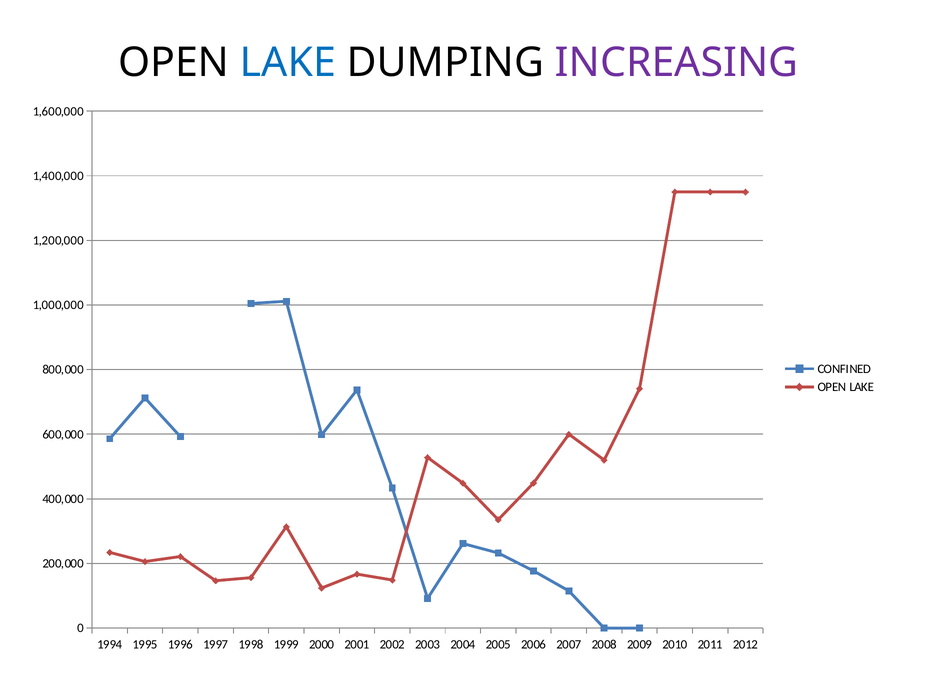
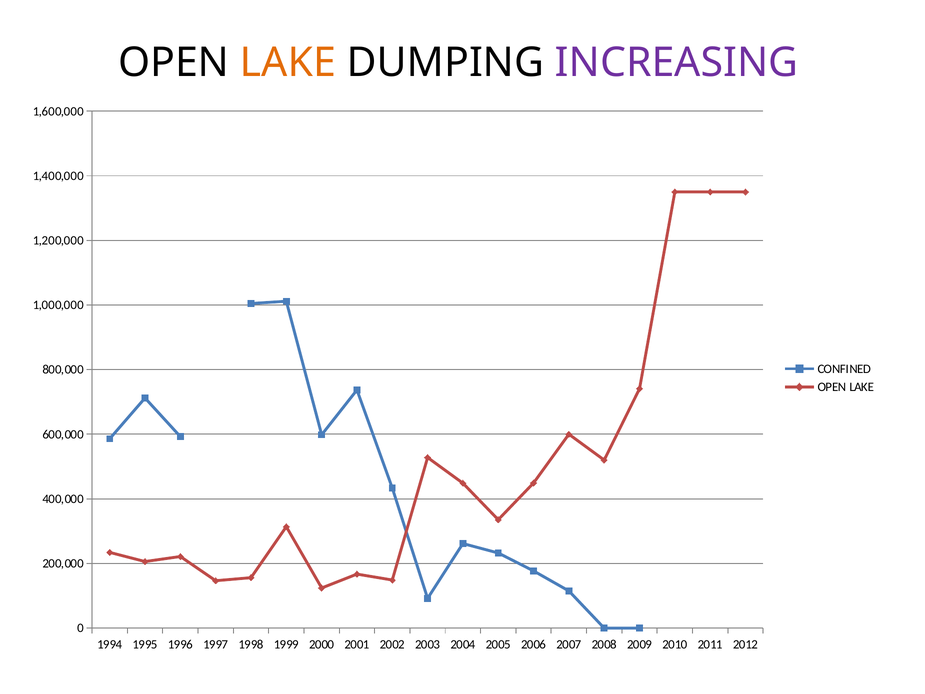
LAKE colour: blue -> orange (288, 62)
